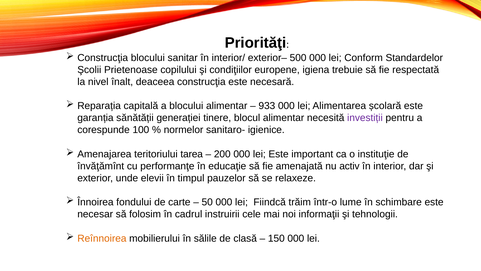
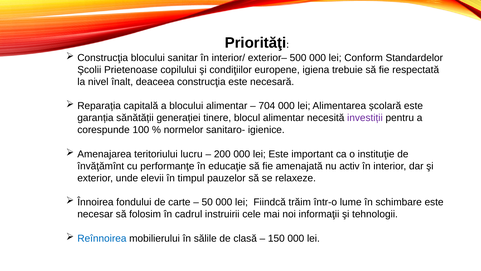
933: 933 -> 704 (267, 106)
tarea: tarea -> lucru (192, 154)
Reînnoirea colour: orange -> blue (102, 238)
